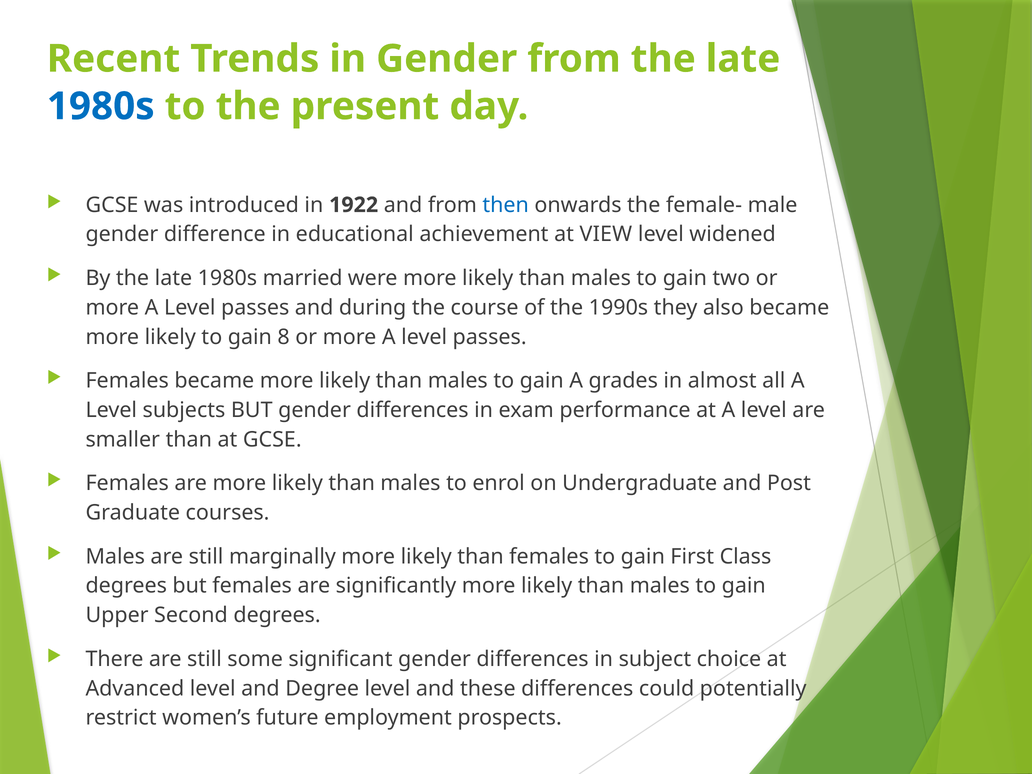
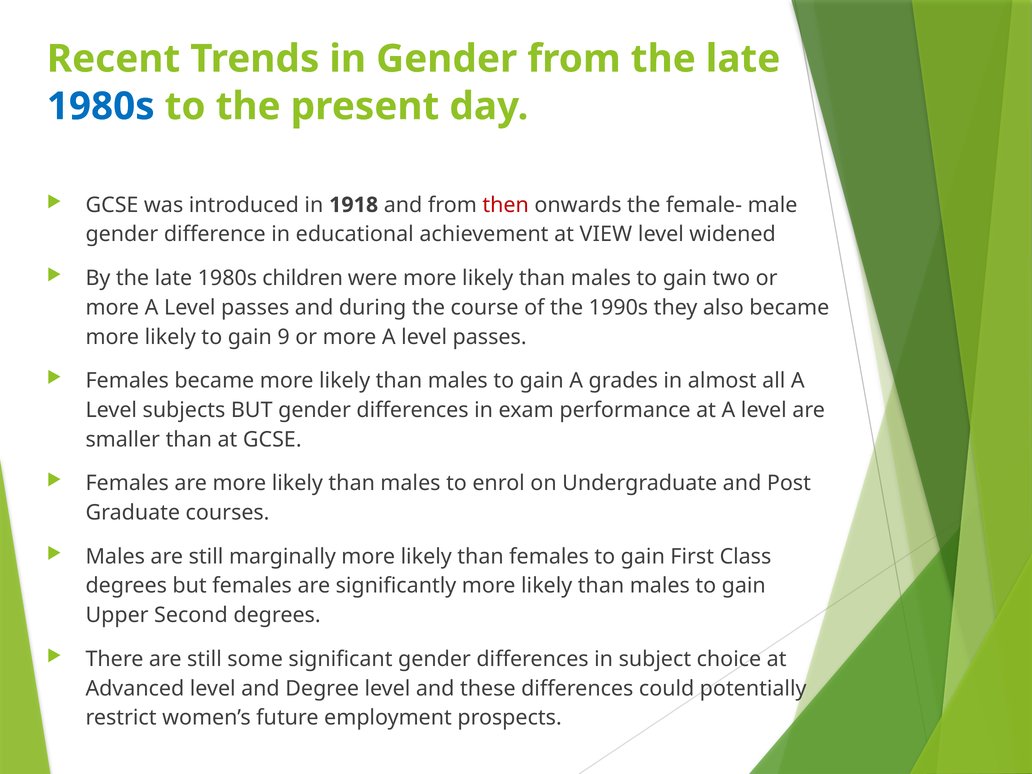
1922: 1922 -> 1918 (354, 205)
then colour: blue -> red (506, 205)
married: married -> children (303, 278)
8: 8 -> 9 (284, 337)
